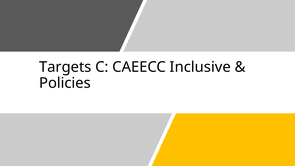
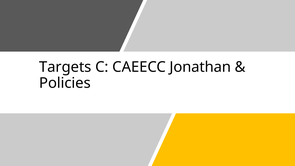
Inclusive: Inclusive -> Jonathan (200, 67)
